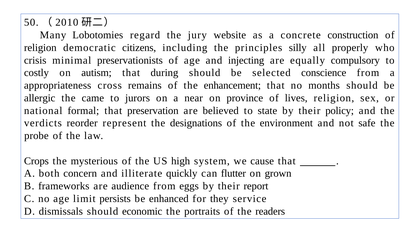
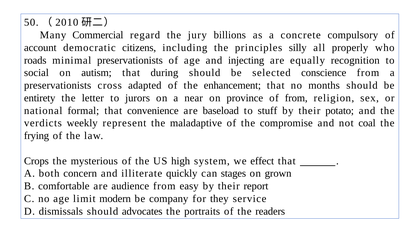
Lobotomies: Lobotomies -> Commercial (98, 35)
website: website -> billions (230, 35)
construction: construction -> compulsory (353, 35)
religion: religion -> account (40, 48)
crisis: crisis -> roads (35, 60)
compulsory: compulsory -> recognition (355, 60)
costly: costly -> social (36, 73)
appropriateness: appropriateness -> preservationists (58, 86)
remains: remains -> adapted (145, 86)
allergic: allergic -> entirety (40, 98)
came: came -> letter (93, 98)
of lives: lives -> from (296, 98)
preservation: preservation -> convenience (153, 111)
believed: believed -> baseload (221, 111)
state: state -> stuff (267, 111)
policy: policy -> potato (340, 111)
reorder: reorder -> weekly (82, 123)
designations: designations -> maladaptive (196, 123)
environment: environment -> compromise (286, 123)
safe: safe -> coal (367, 123)
probe: probe -> frying (37, 136)
cause: cause -> effect (262, 161)
flutter: flutter -> stages (233, 174)
frameworks: frameworks -> comfortable (64, 186)
eggs: eggs -> easy (189, 186)
persists: persists -> modern (115, 199)
enhanced: enhanced -> company (169, 199)
economic: economic -> advocates (142, 212)
